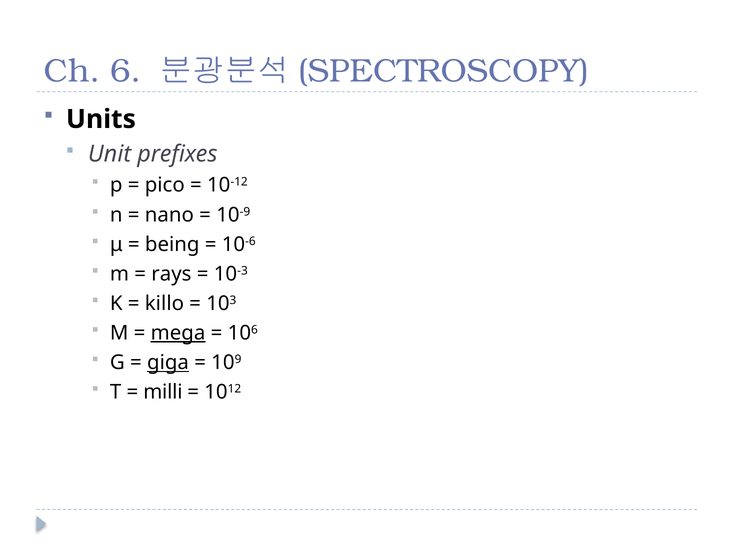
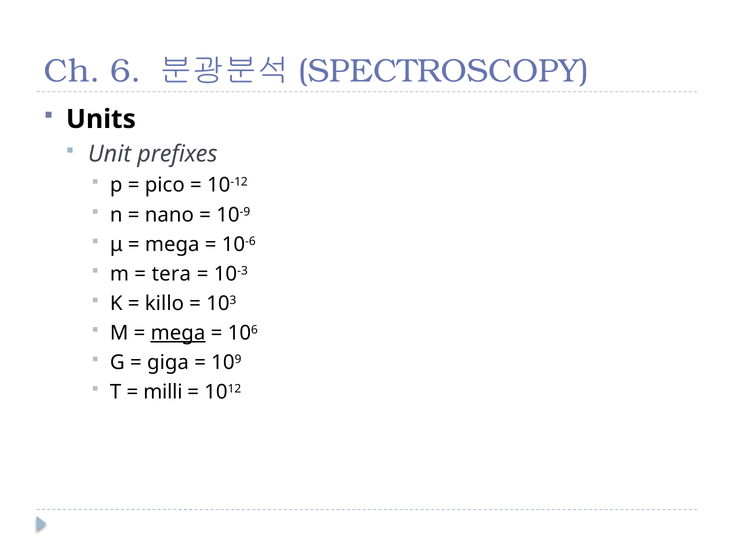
being: being -> mega (172, 245)
rays: rays -> tera (171, 274)
giga underline: present -> none (168, 363)
